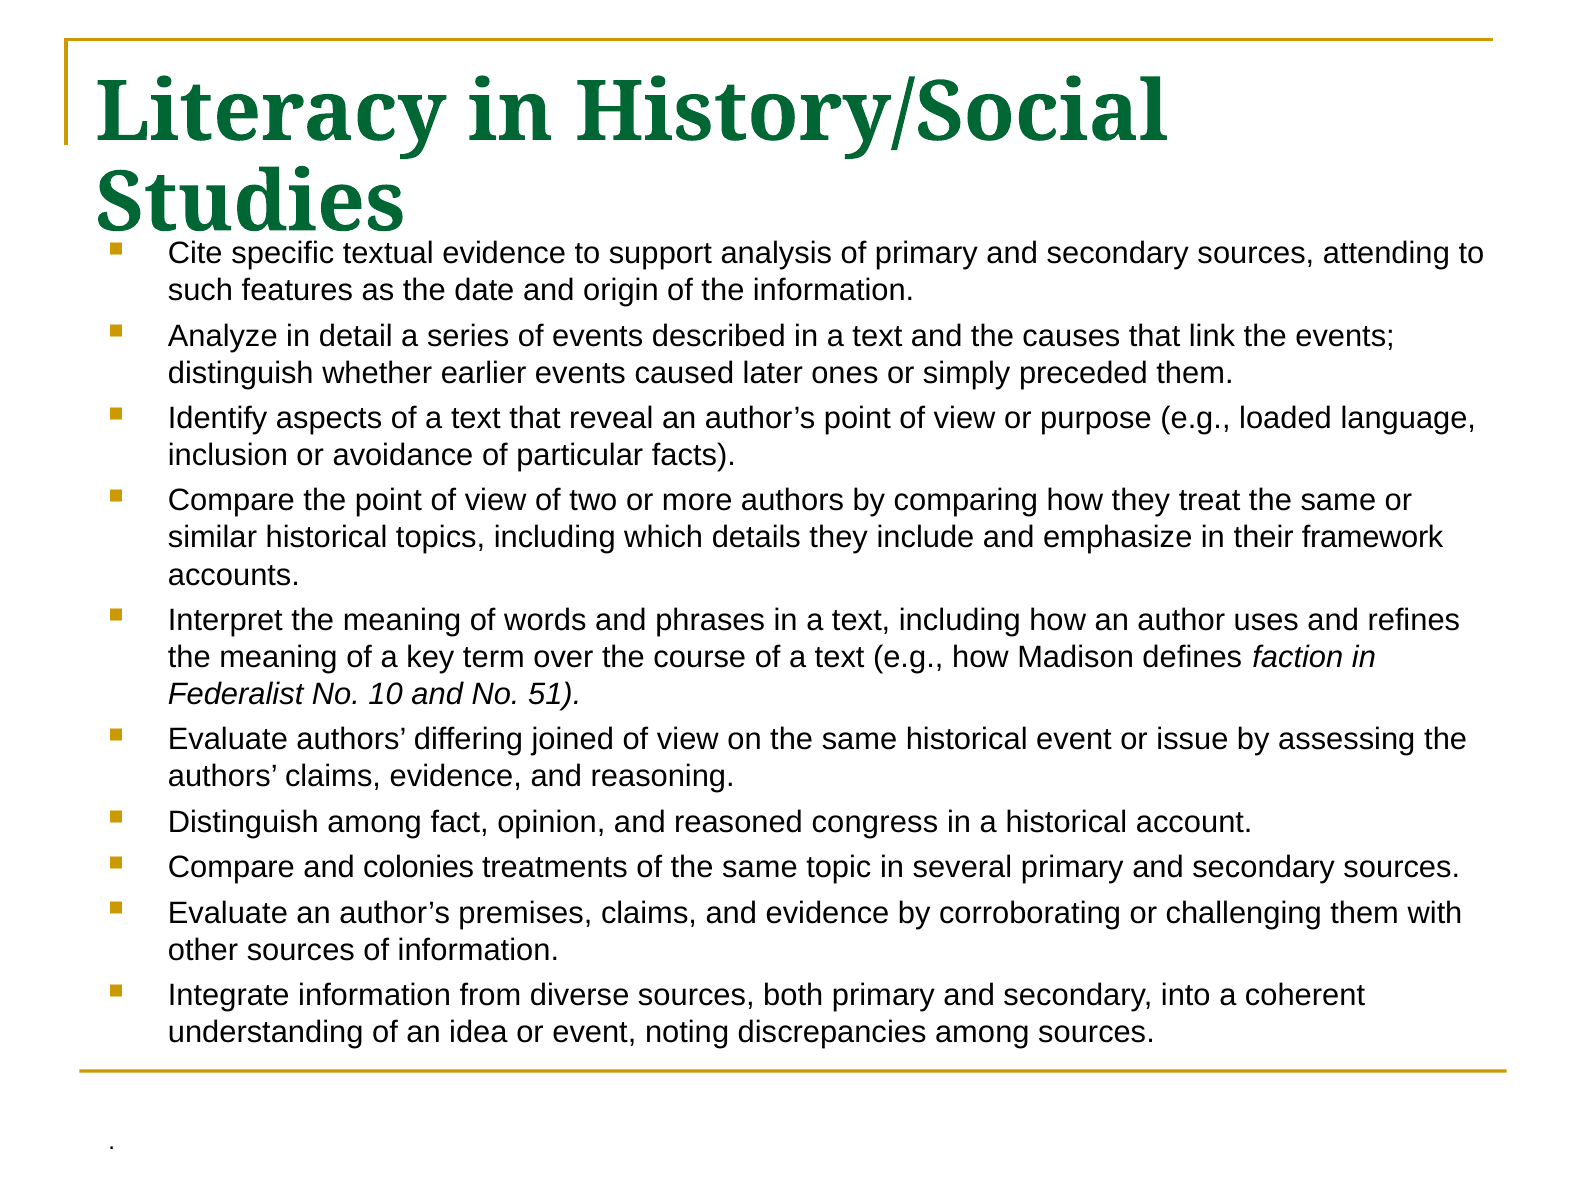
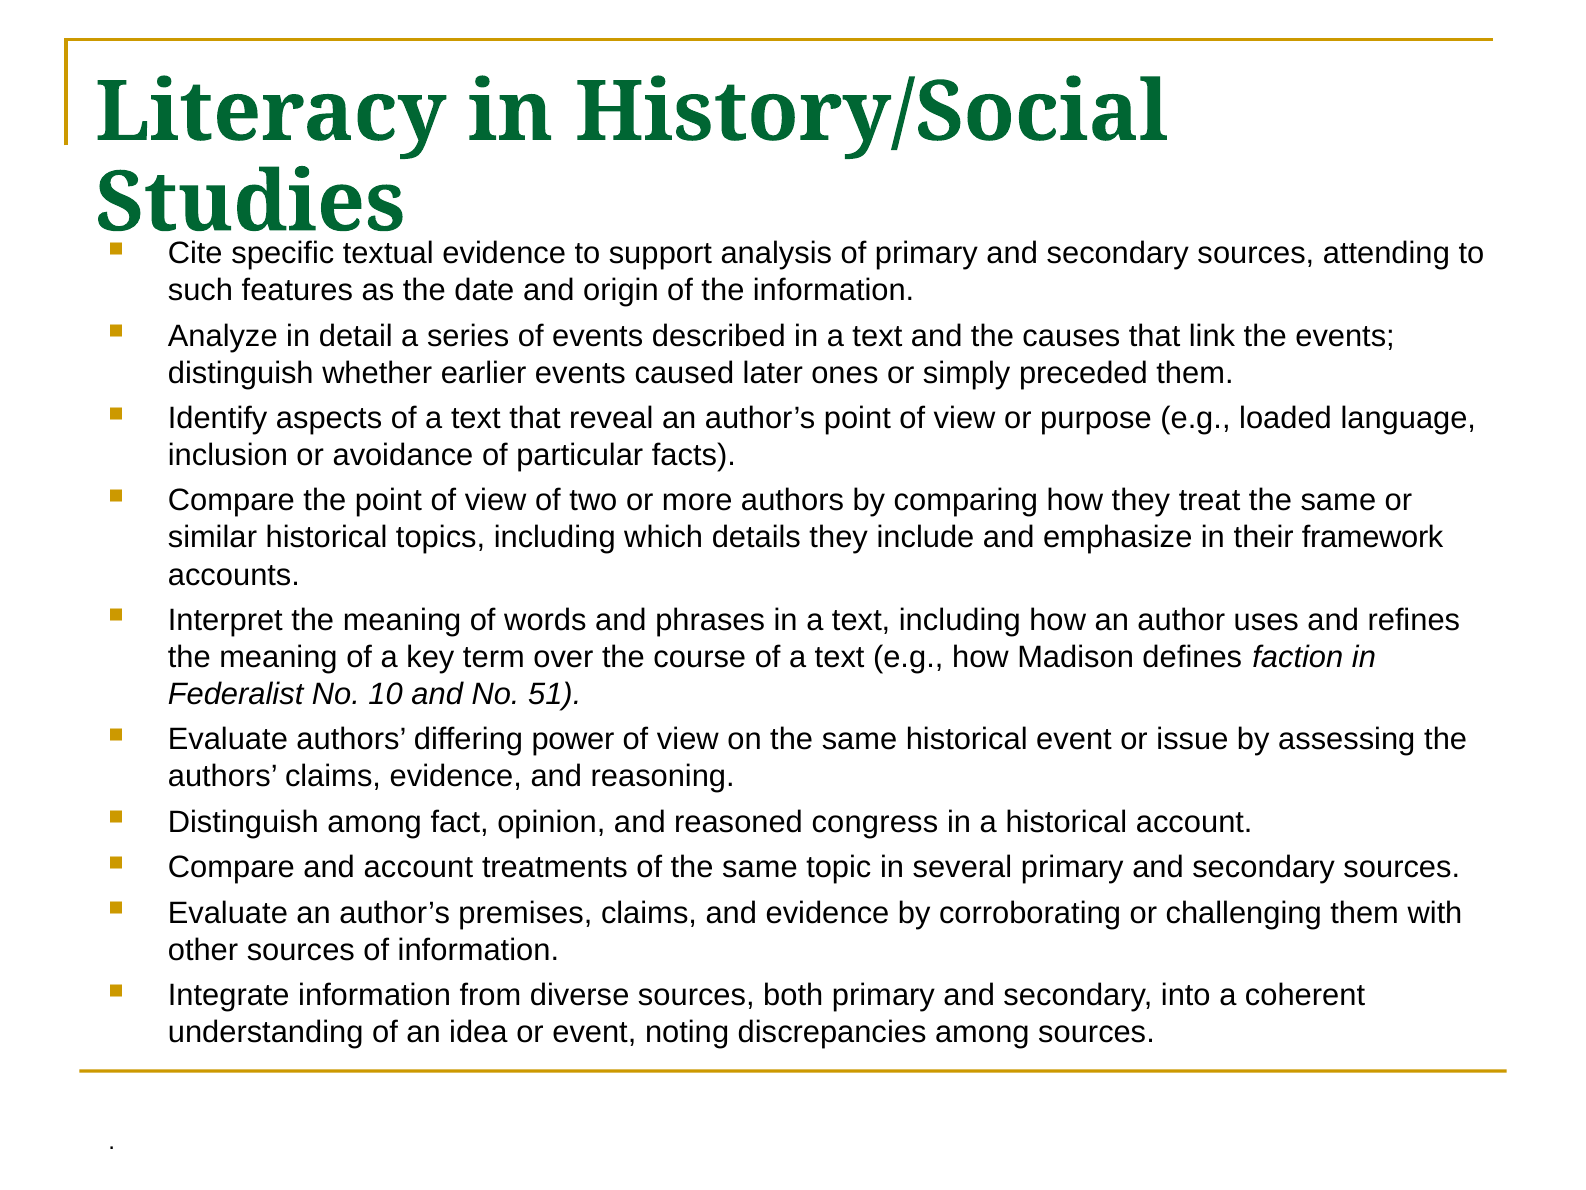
joined: joined -> power (573, 739)
and colonies: colonies -> account (418, 867)
